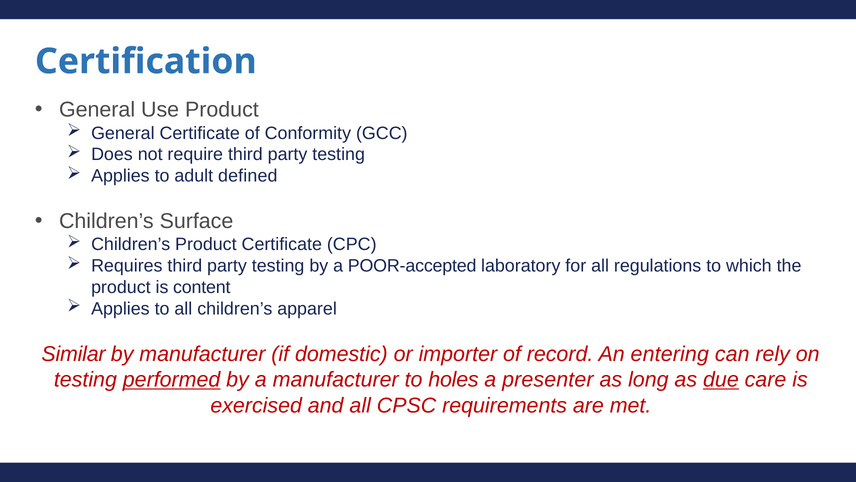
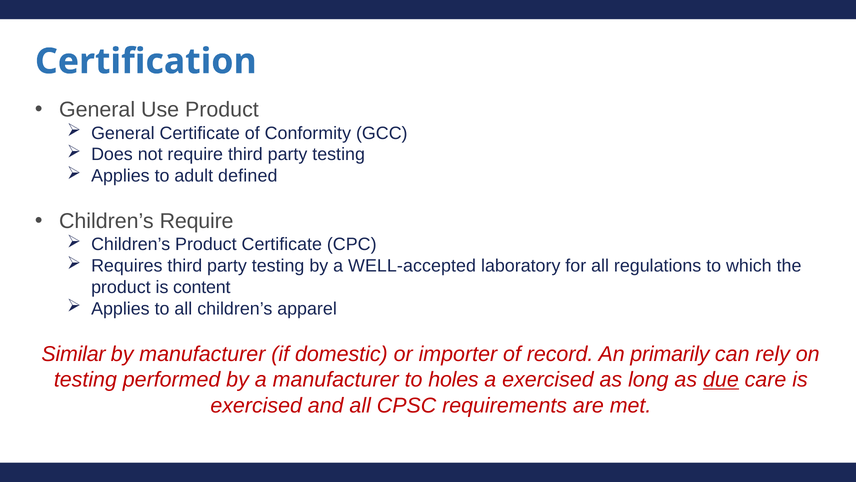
Children’s Surface: Surface -> Require (197, 221)
POOR-accepted: POOR-accepted -> WELL-accepted (412, 266)
entering: entering -> primarily (670, 354)
performed underline: present -> none (172, 379)
a presenter: presenter -> exercised (548, 379)
